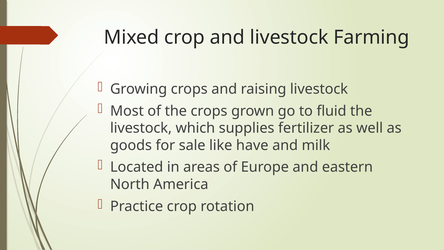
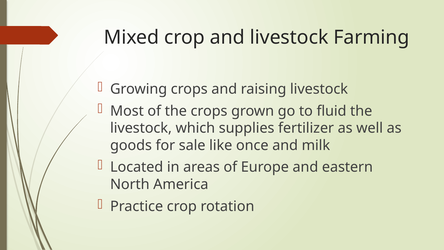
have: have -> once (252, 145)
